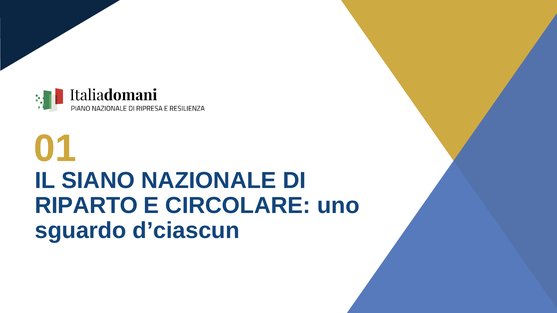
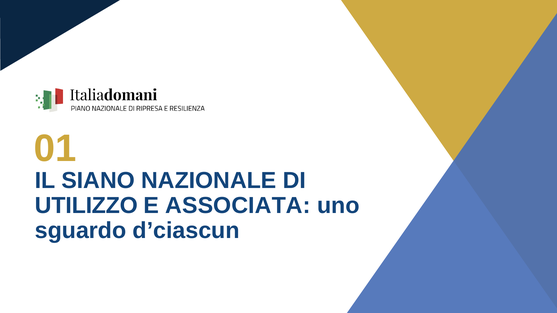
RIPARTO: RIPARTO -> UTILIZZO (86, 206)
CIRCOLARE: CIRCOLARE -> ASSOCIATA (238, 206)
